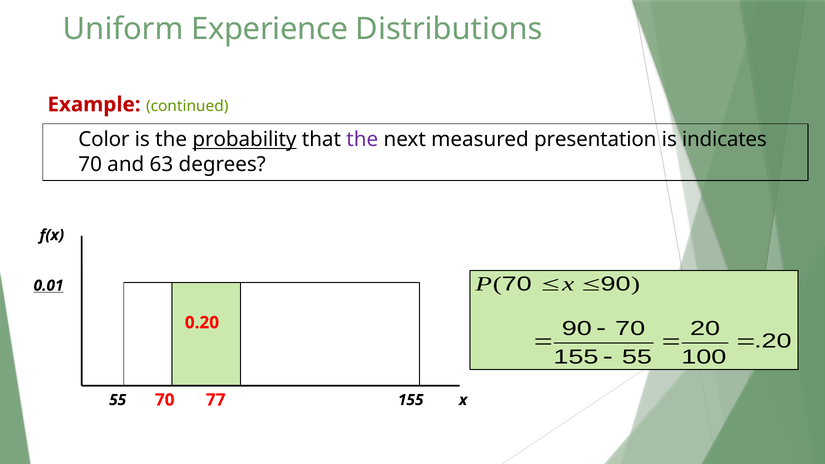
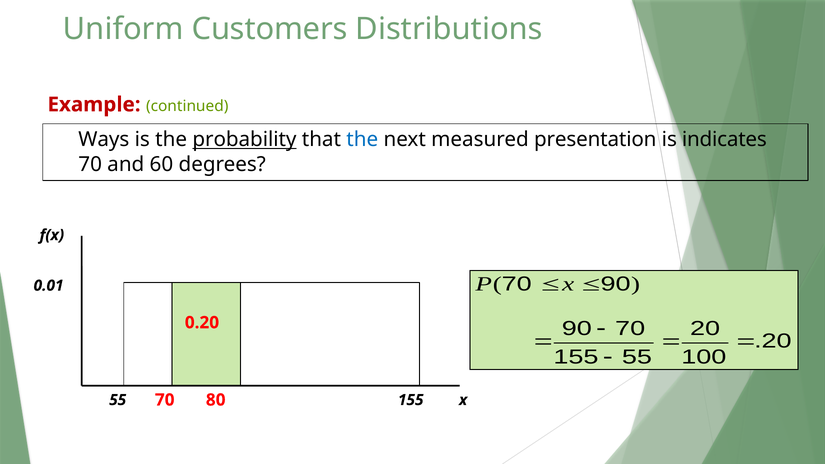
Experience: Experience -> Customers (270, 29)
Color: Color -> Ways (104, 140)
the colour: purple -> blue (362, 140)
63: 63 -> 60 (161, 164)
0.01 underline: present -> none (49, 286)
77: 77 -> 80 (216, 400)
